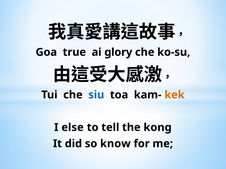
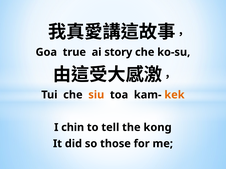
glory: glory -> story (118, 52)
siu colour: blue -> orange (96, 95)
else: else -> chin (73, 128)
know: know -> those (115, 144)
